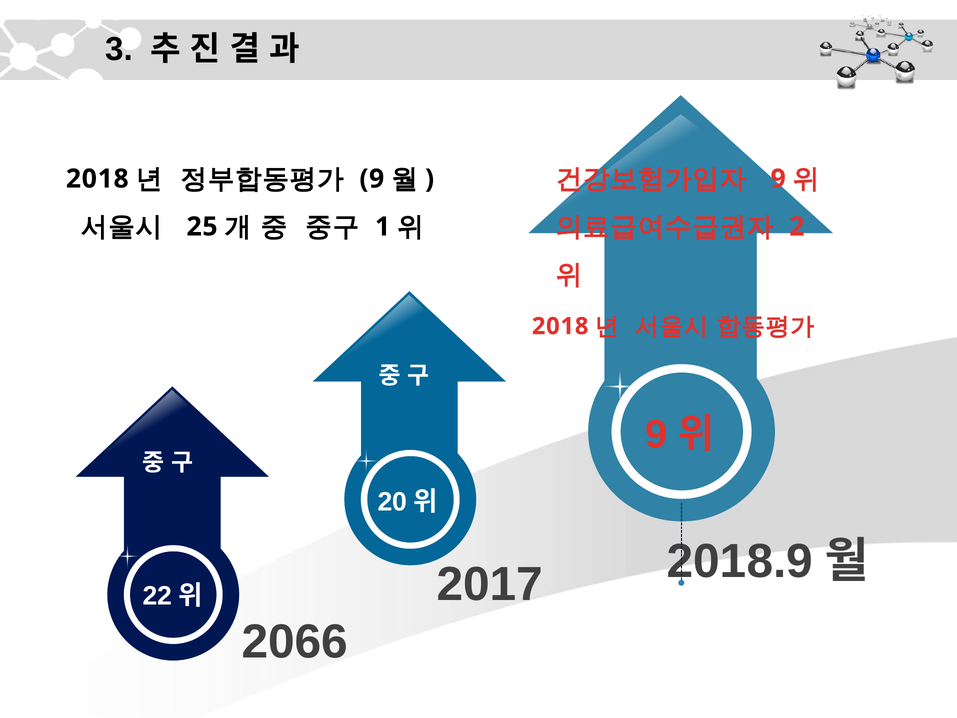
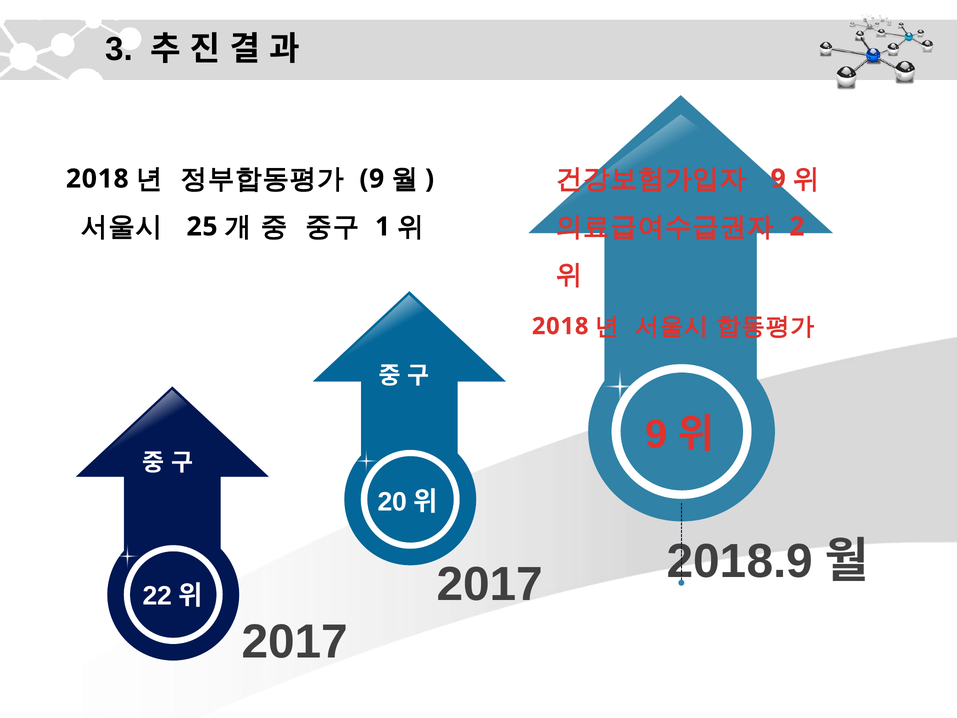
2066: 2066 -> 2017 (295, 641)
